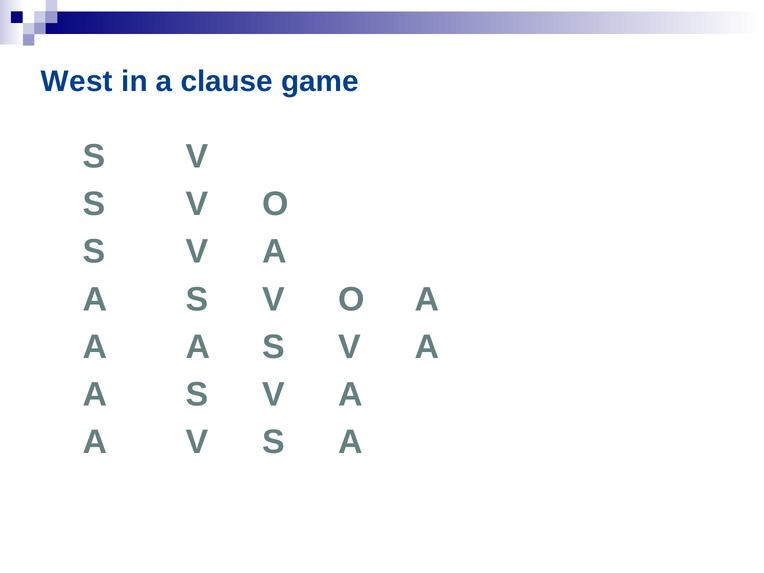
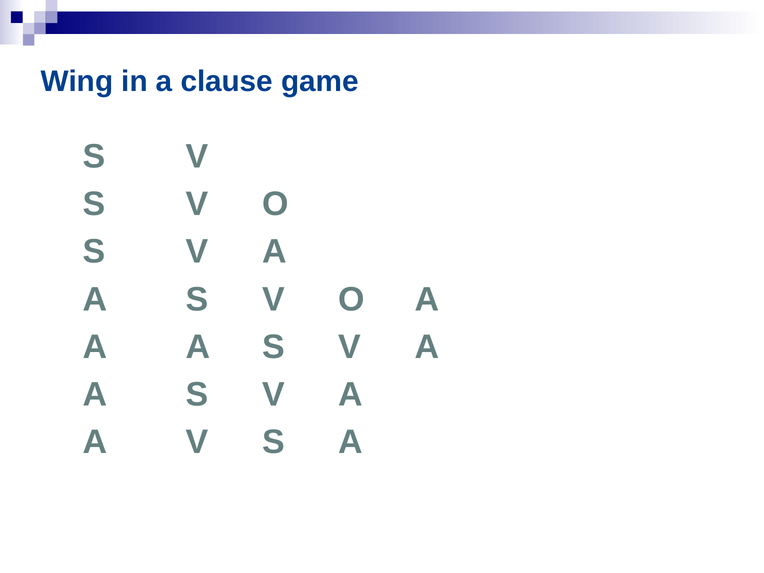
West: West -> Wing (77, 82)
